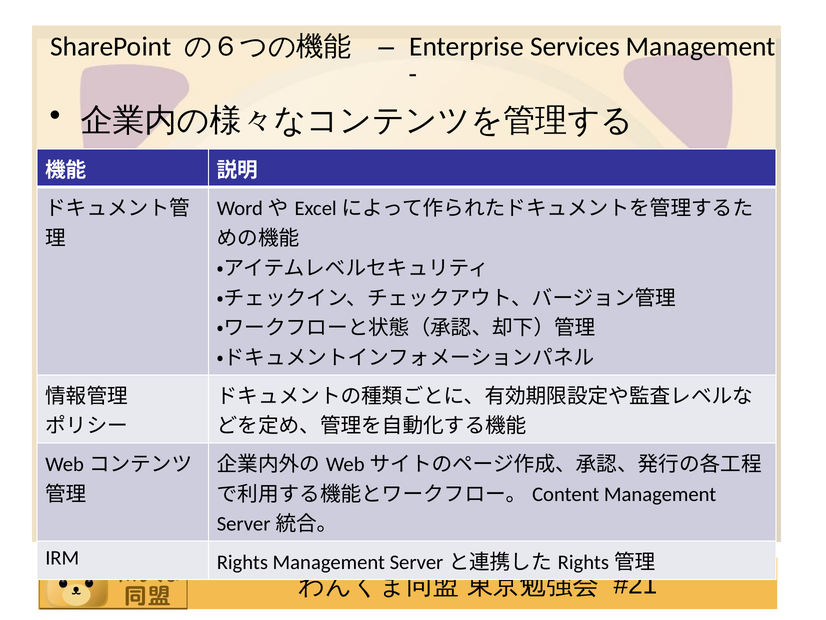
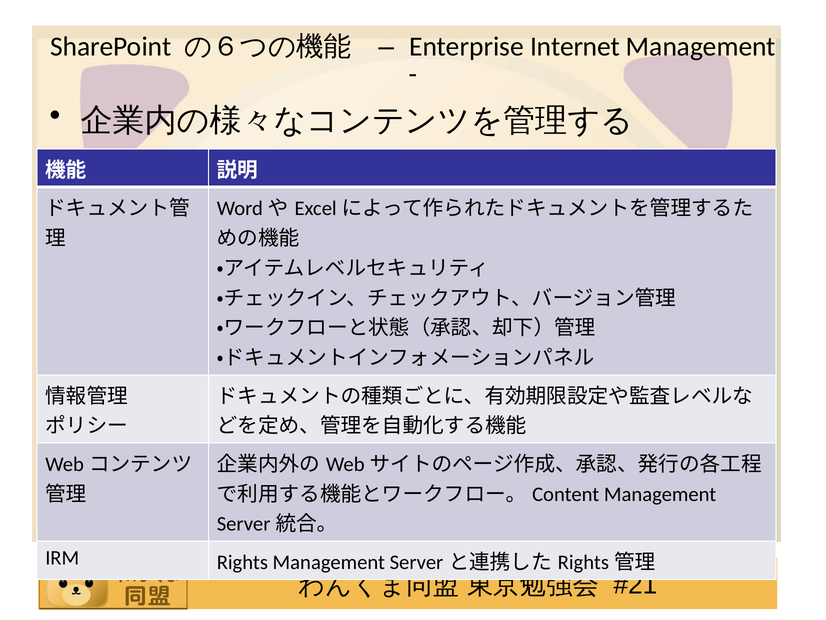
Services: Services -> Internet (575, 47)
